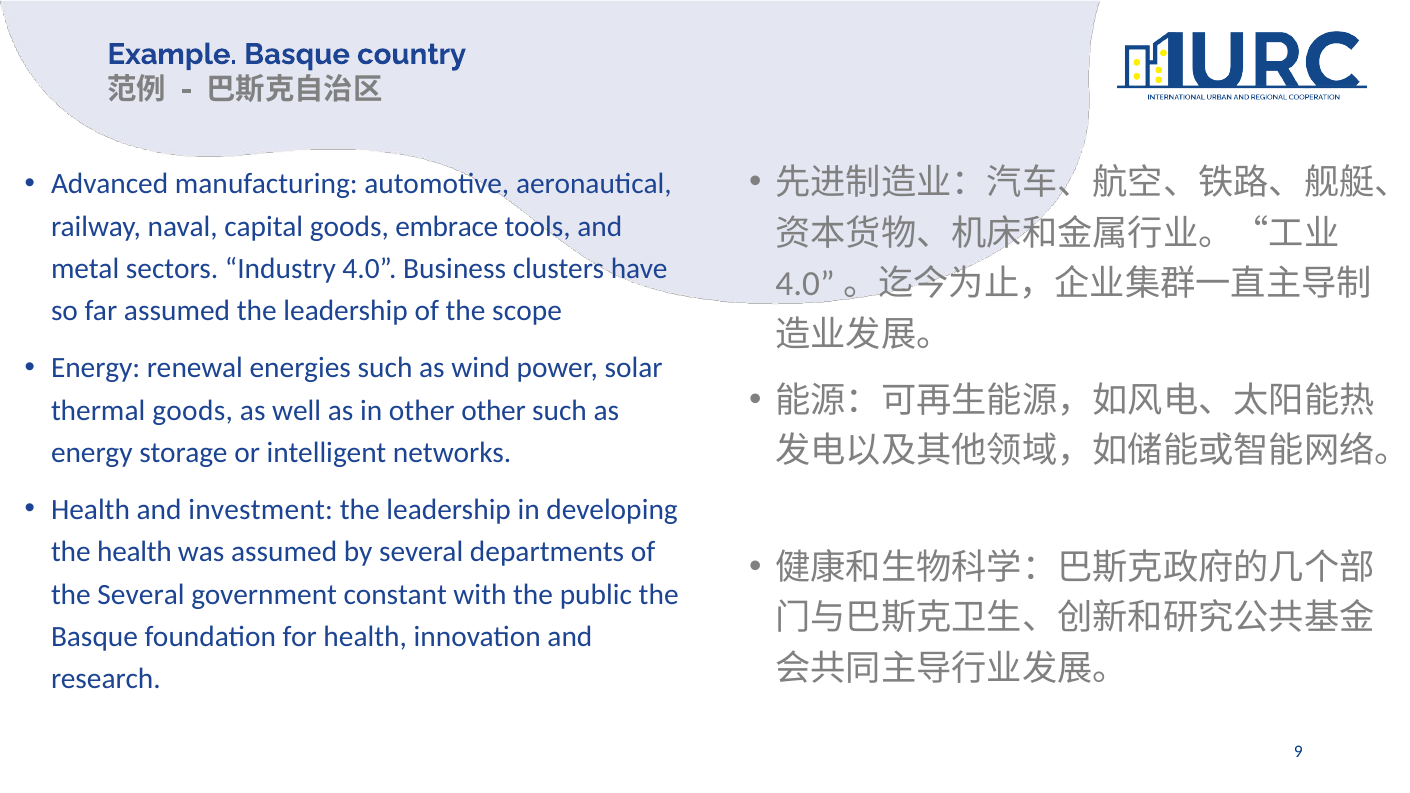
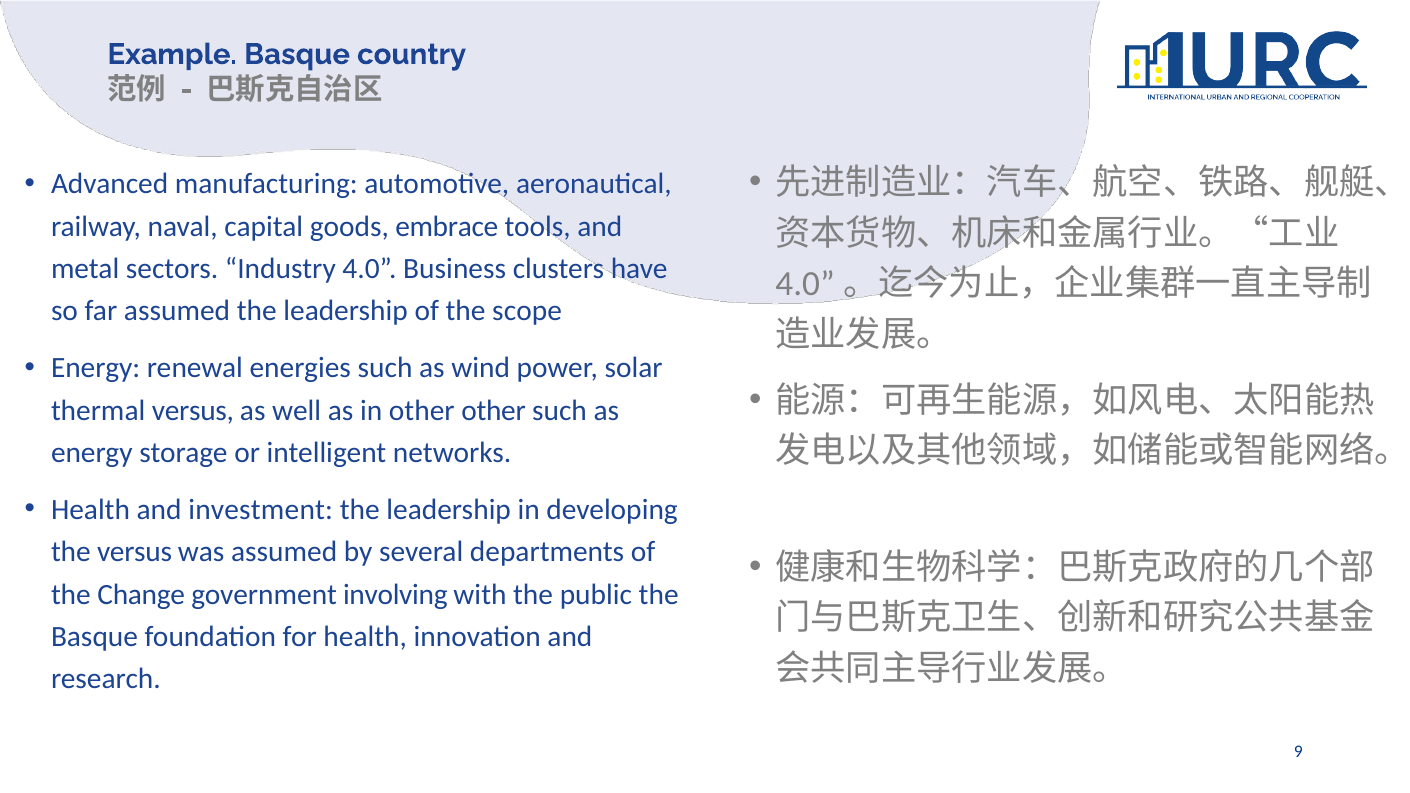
thermal goods: goods -> versus (193, 410)
the health: health -> versus (135, 552)
the Several: Several -> Change (141, 594)
constant: constant -> involving (395, 594)
